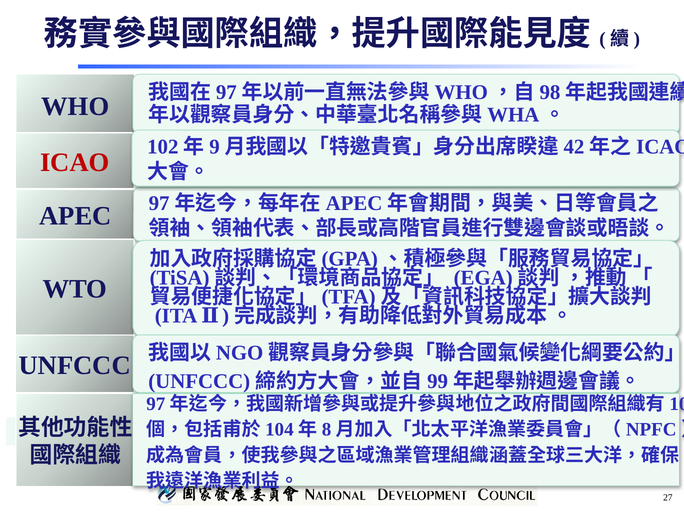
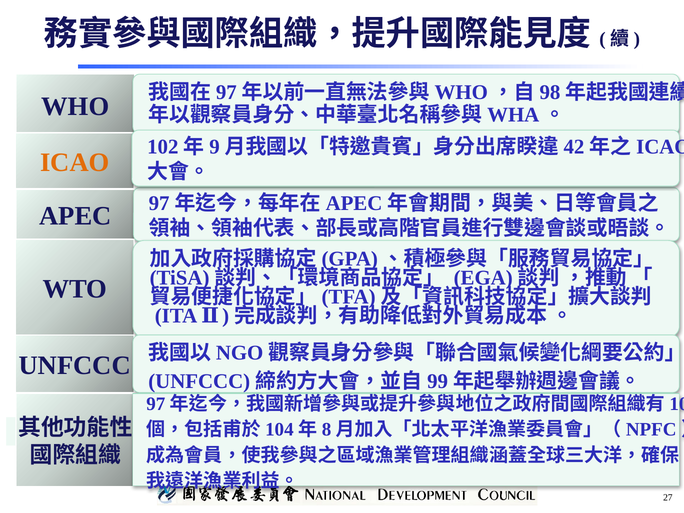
ICAO colour: red -> orange (75, 163)
